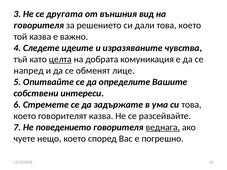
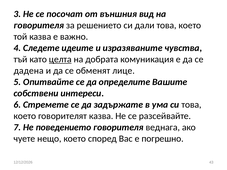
другата: другата -> посочат (65, 14)
напред: напред -> дадена (29, 71)
веднага underline: present -> none (163, 128)
